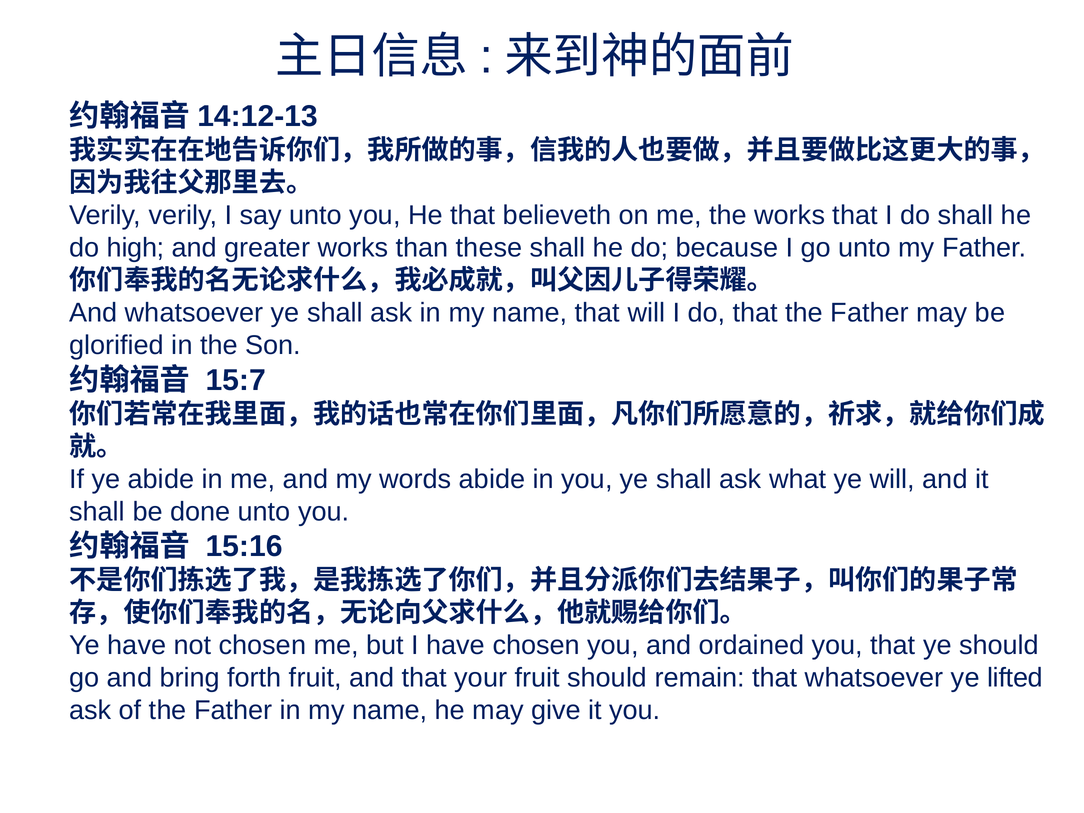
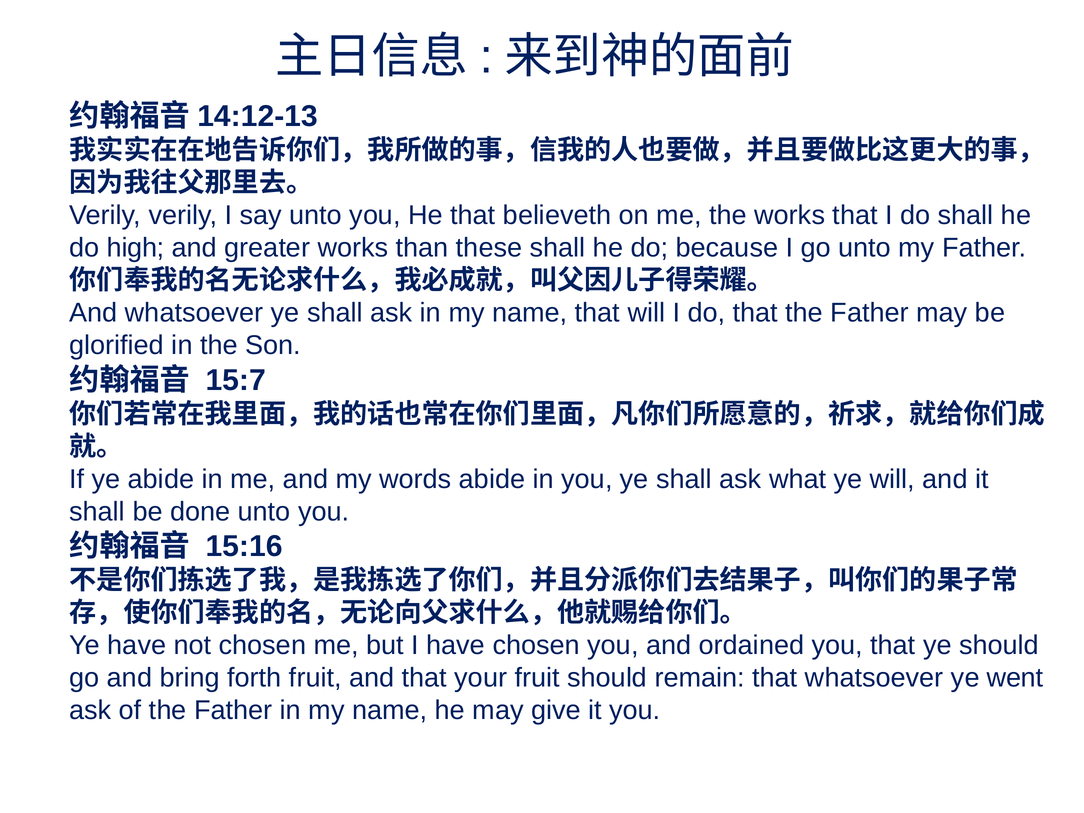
lifted: lifted -> went (1015, 678)
